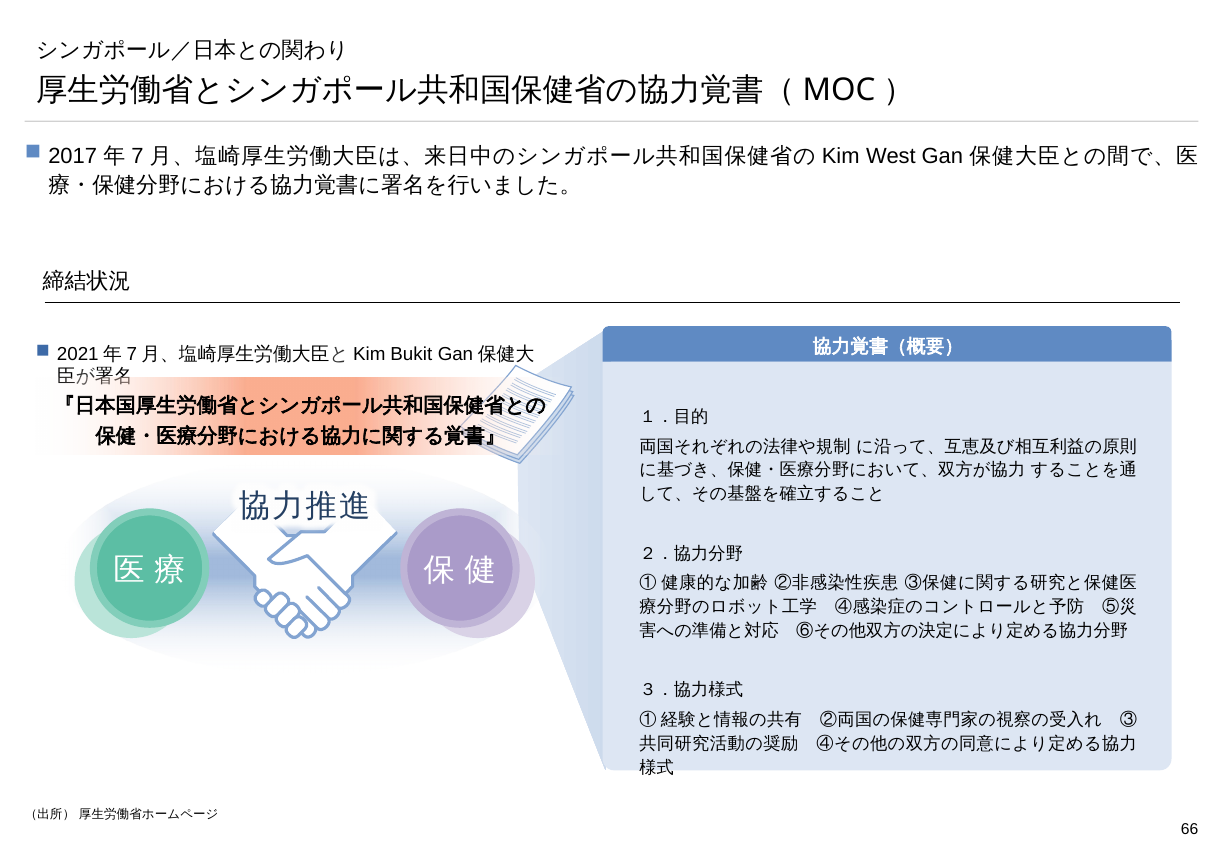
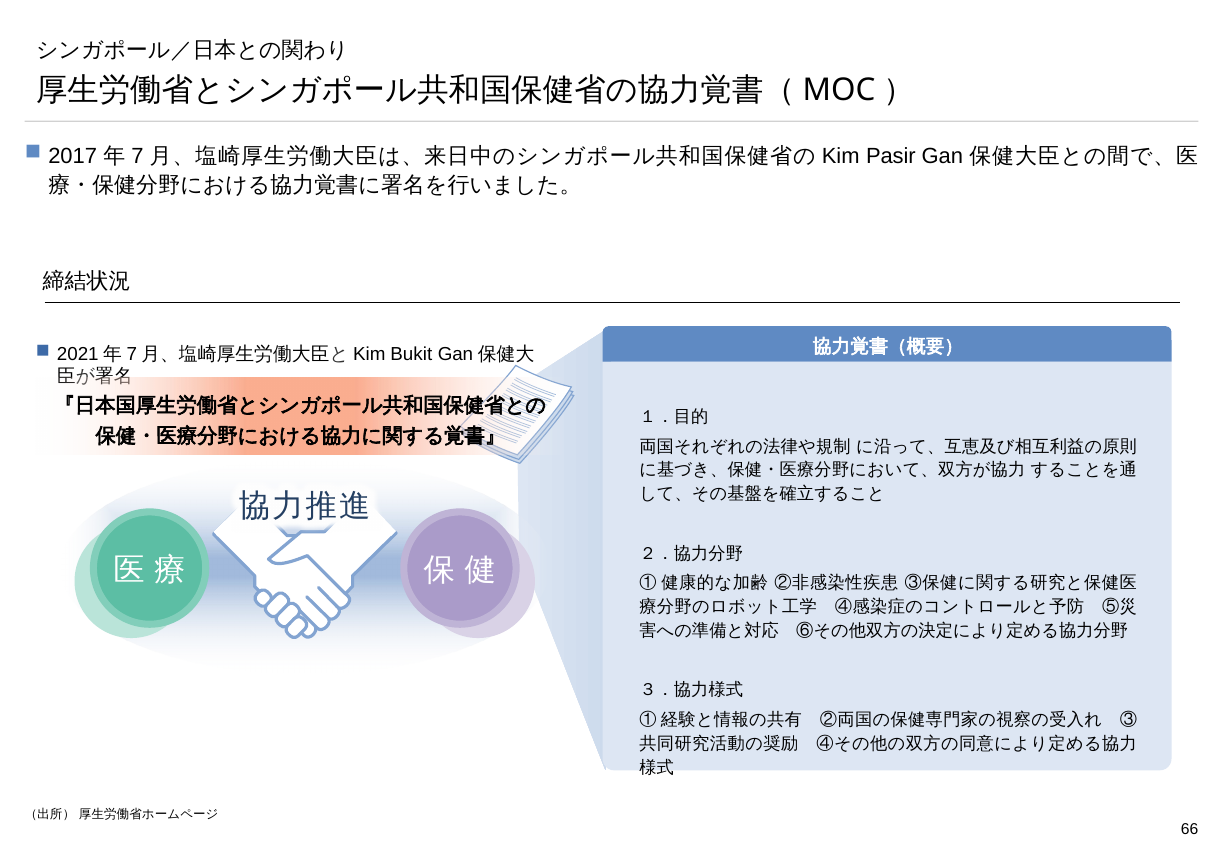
West: West -> Pasir (891, 156)
